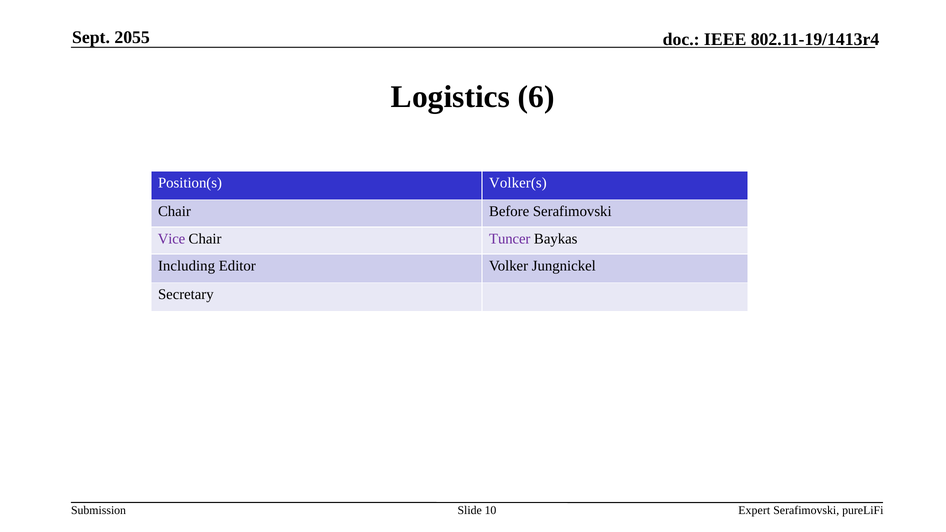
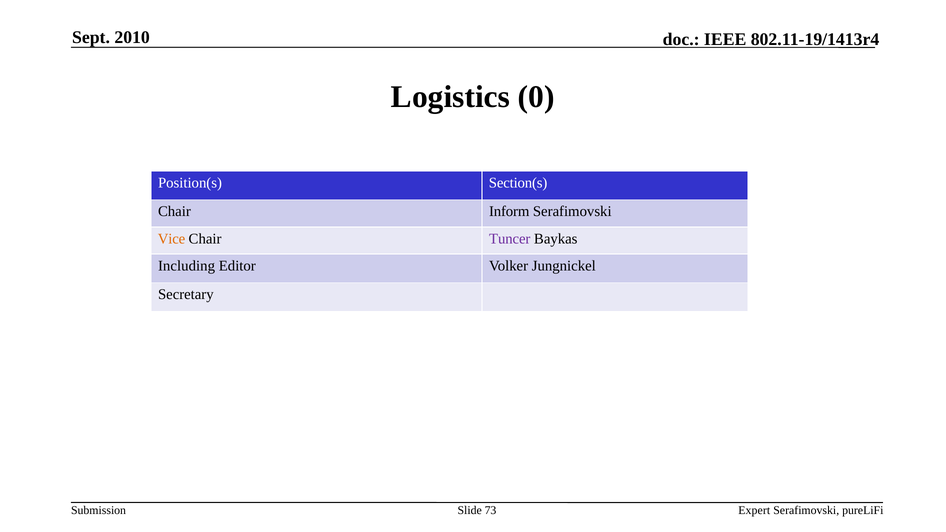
2055: 2055 -> 2010 (132, 38)
6: 6 -> 0 (536, 97)
Volker(s: Volker(s -> Section(s (518, 183)
Before: Before -> Inform (509, 212)
Vice colour: purple -> orange (172, 239)
10: 10 -> 73 (491, 510)
